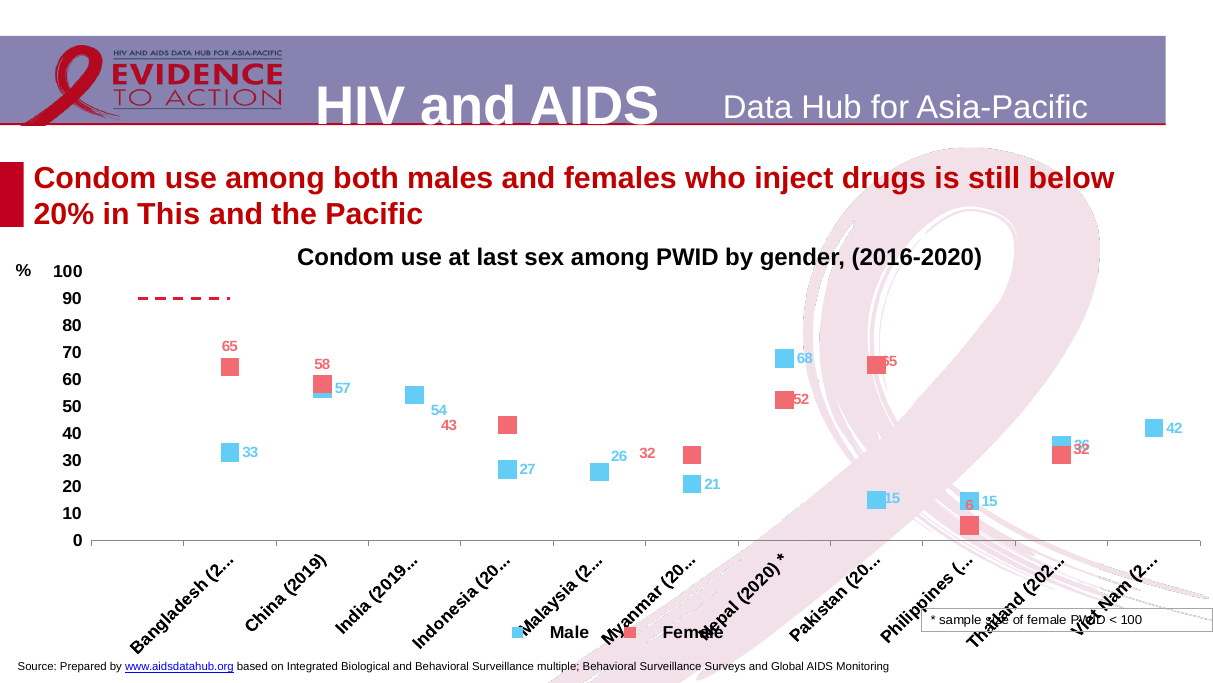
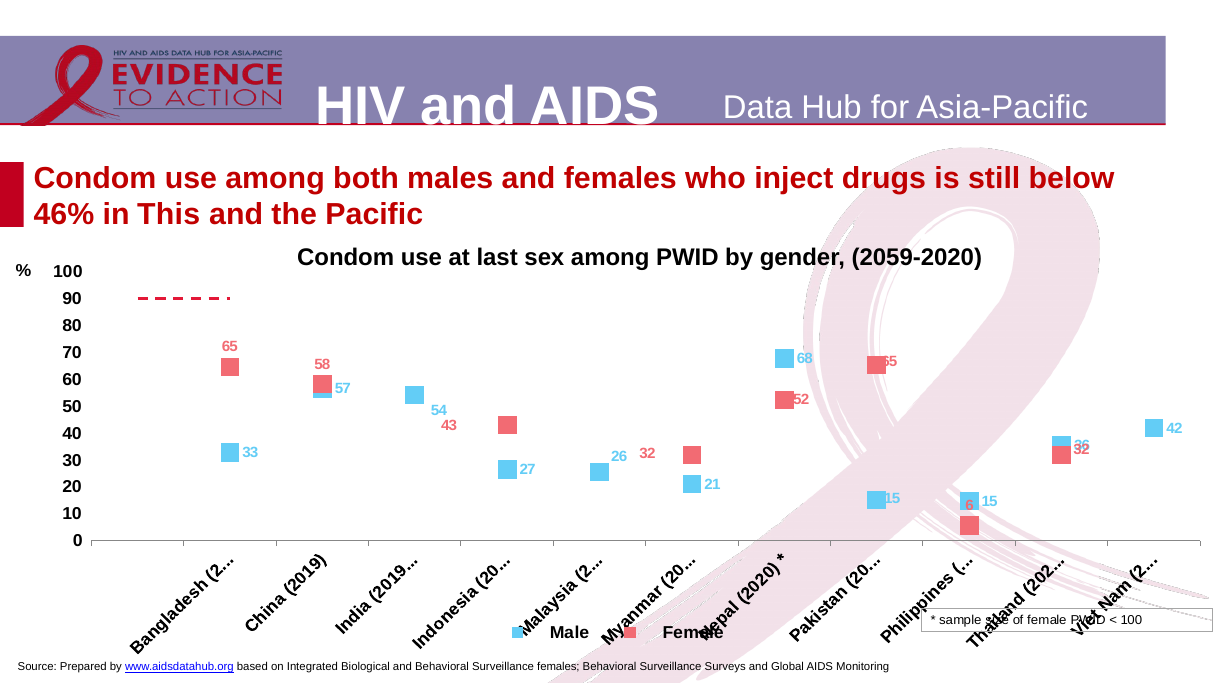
20%: 20% -> 46% (64, 214)
2016-2020: 2016-2020 -> 2059-2020 (917, 258)
Surveillance multiple: multiple -> females (558, 667)
